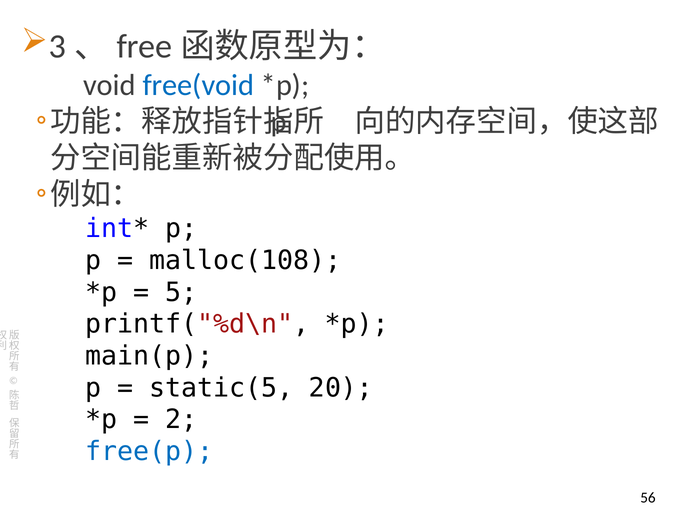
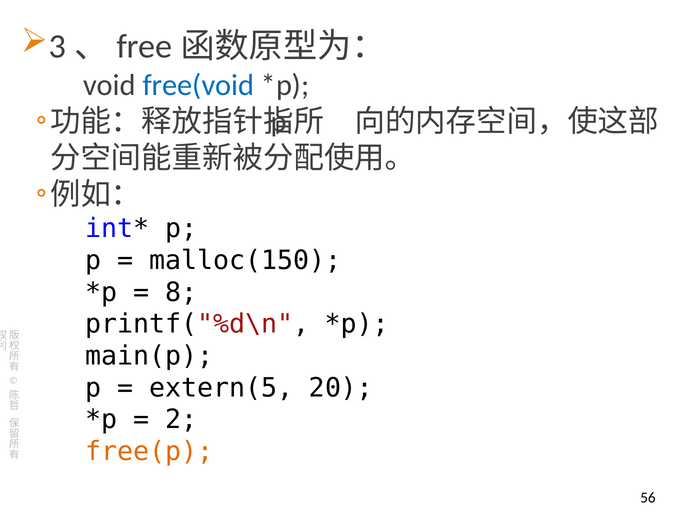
malloc(108: malloc(108 -> malloc(150 (245, 260)
5: 5 -> 8 (181, 292)
static(5: static(5 -> extern(5 (221, 388)
free(p colour: blue -> orange (149, 452)
